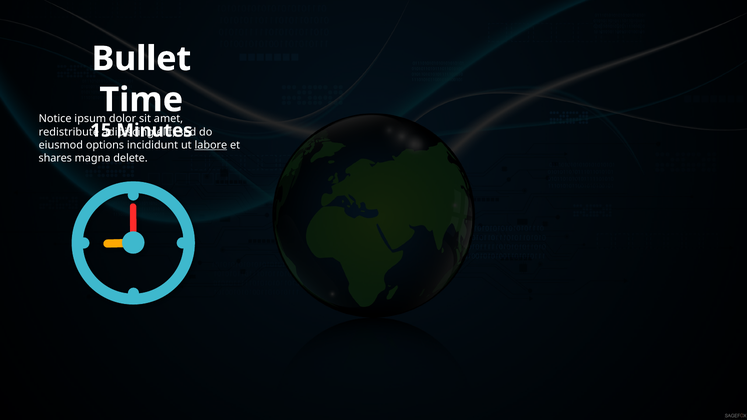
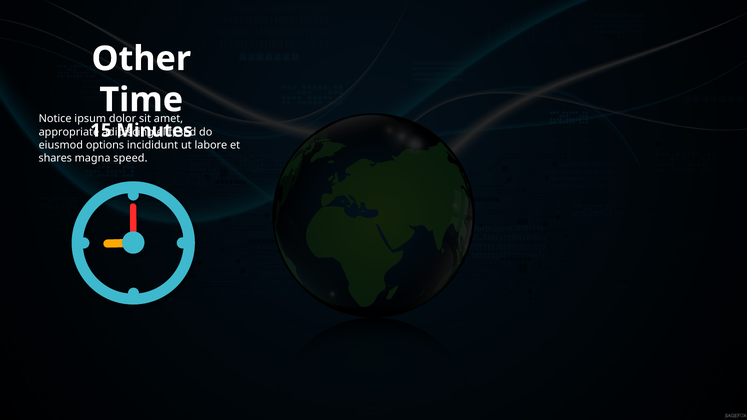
Bullet: Bullet -> Other (141, 59)
redistribute: redistribute -> appropriate (69, 132)
labore underline: present -> none (211, 145)
delete: delete -> speed (130, 158)
